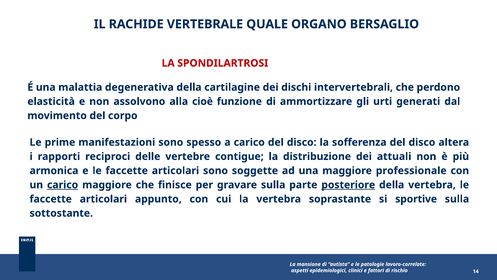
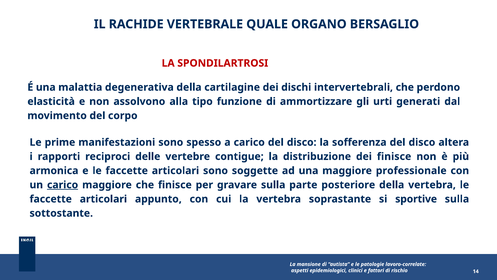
cioè: cioè -> tipo (202, 101)
dei attuali: attuali -> finisce (394, 156)
posteriore underline: present -> none (348, 185)
